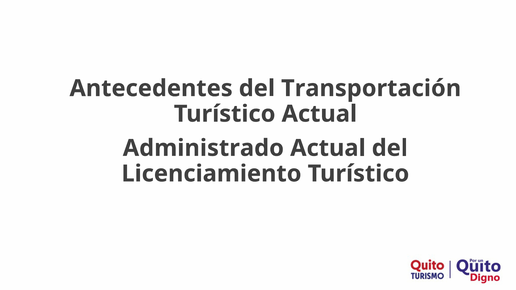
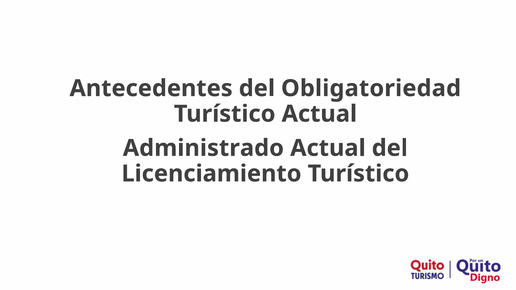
Transportación: Transportación -> Obligatoriedad (371, 88)
